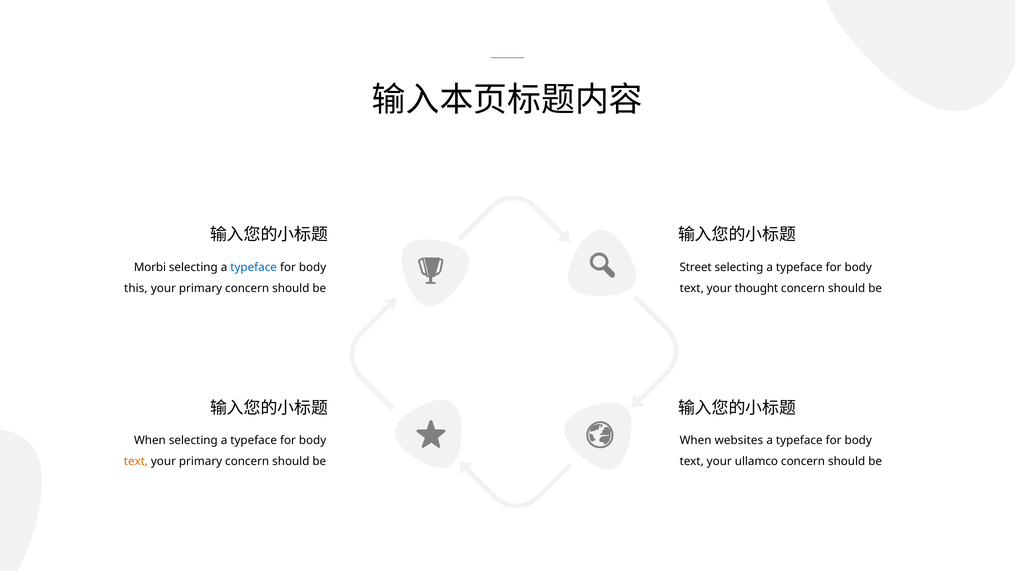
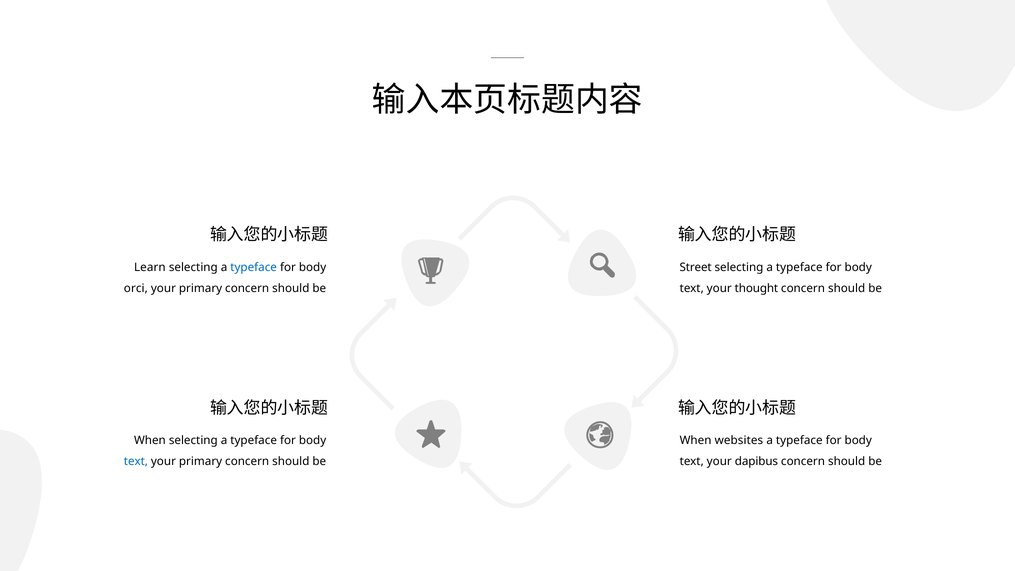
Morbi: Morbi -> Learn (150, 267)
this: this -> orci (136, 288)
text colour: orange -> blue (136, 461)
ullamco: ullamco -> dapibus (756, 461)
